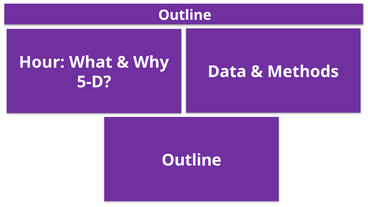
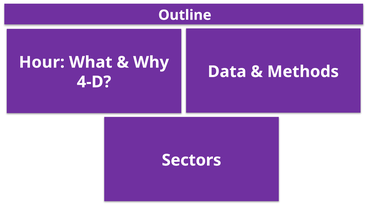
5-D: 5-D -> 4-D (94, 82)
Outline: Outline -> Sectors (191, 160)
